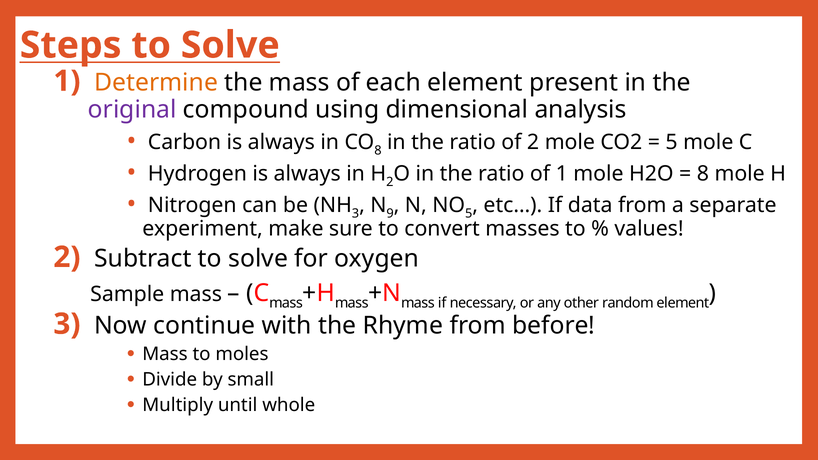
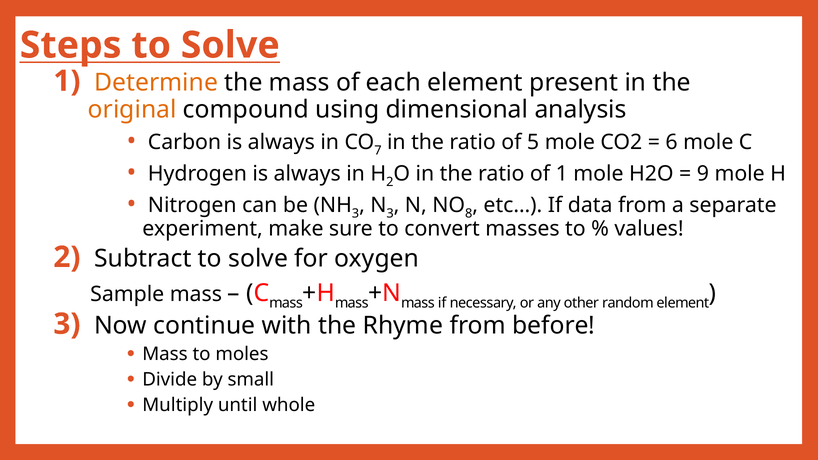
original colour: purple -> orange (132, 109)
8: 8 -> 7 (378, 150)
of 2: 2 -> 5 (533, 142)
5: 5 -> 6 (672, 142)
8: 8 -> 9 (703, 174)
N 9: 9 -> 3 (390, 214)
5: 5 -> 8 (469, 214)
